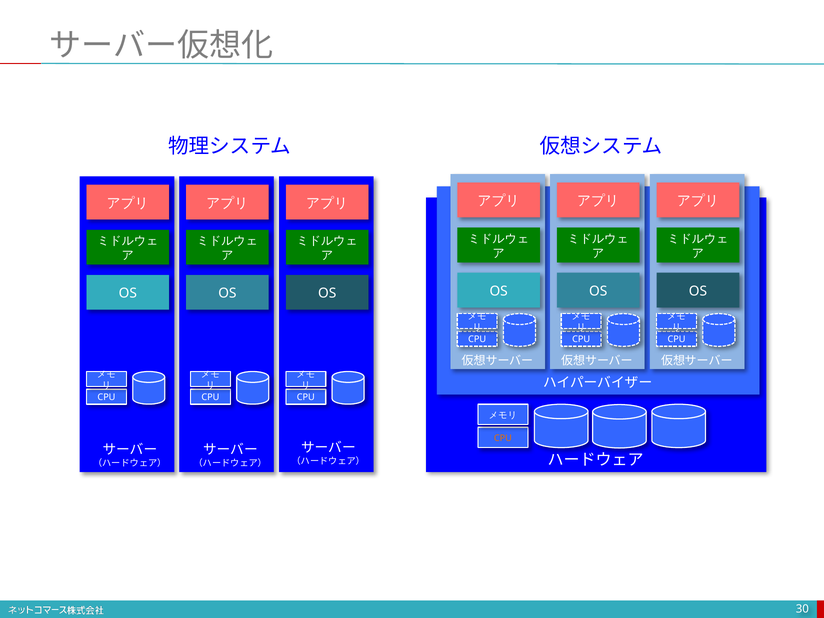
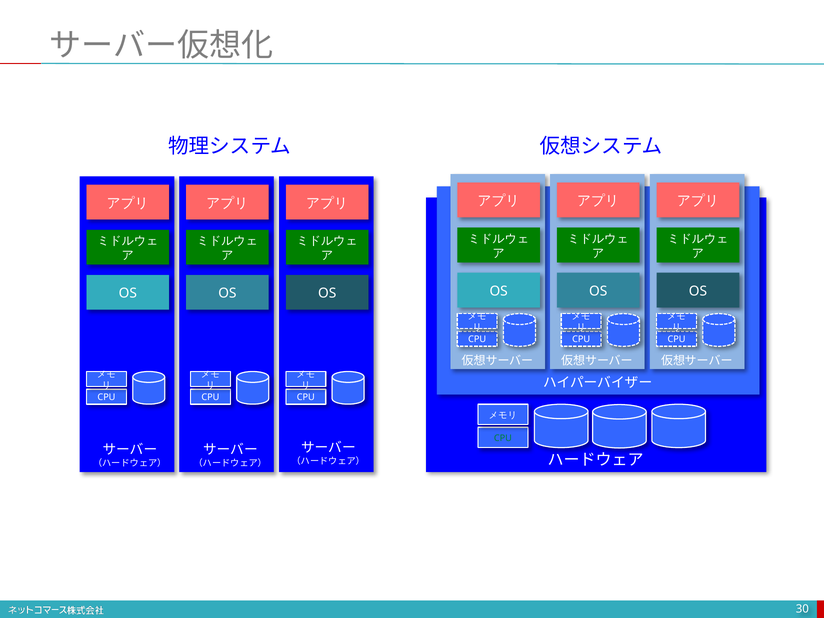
CPU colour: orange -> green (503, 438)
